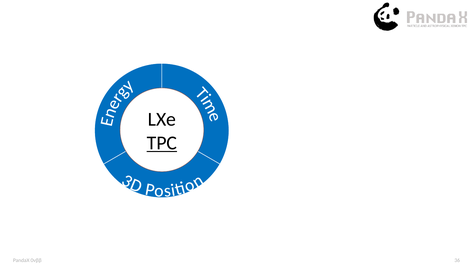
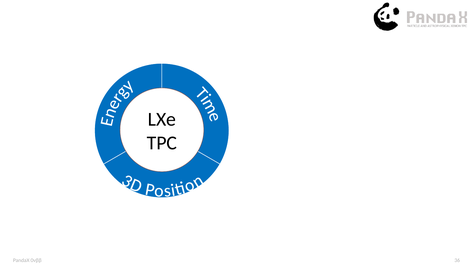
TPC underline: present -> none (162, 143)
